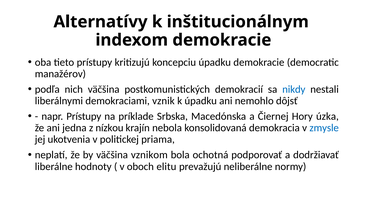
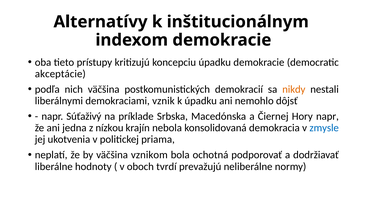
manažérov: manažérov -> akceptácie (60, 74)
nikdy colour: blue -> orange (294, 89)
napr Prístupy: Prístupy -> Súťaživý (84, 116)
Hory úzka: úzka -> napr (327, 116)
elitu: elitu -> tvrdí (166, 166)
